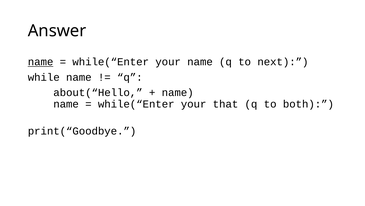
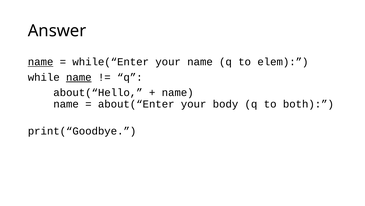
next: next -> elem (283, 62)
name underline: none -> present (79, 77)
while(“Enter: while(“Enter -> about(“Enter (136, 104)
that: that -> body (226, 104)
